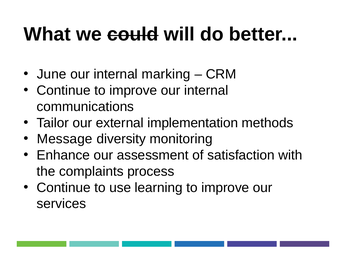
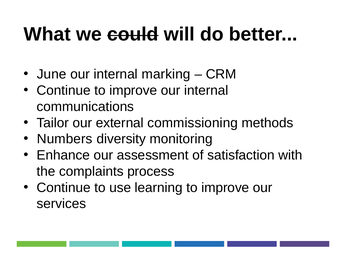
implementation: implementation -> commissioning (193, 123)
Message: Message -> Numbers (65, 139)
